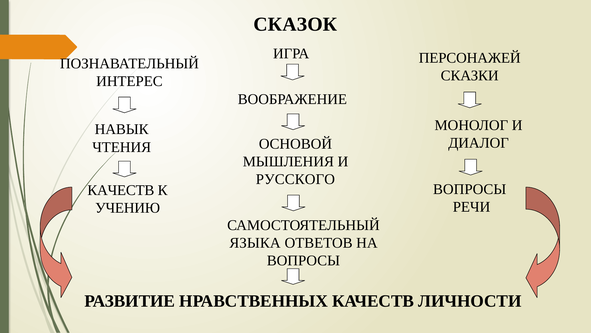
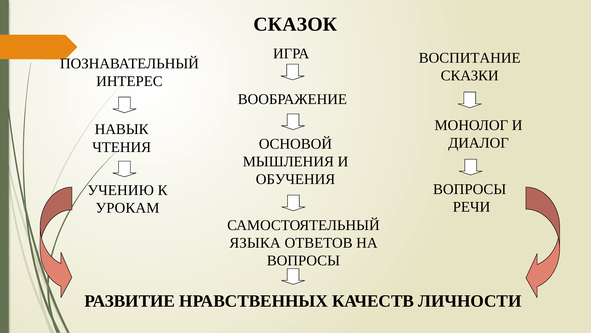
ПЕРСОНАЖЕЙ: ПЕРСОНАЖЕЙ -> ВОСПИТАНИЕ (470, 58)
РУССКОГО: РУССКОГО -> ОБУЧЕНИЯ (295, 179)
КАЧЕСТВ: КАЧЕСТВ -> УЧЕНИЮ (121, 190)
УЧЕНИЮ: УЧЕНИЮ -> УРОКАМ (128, 208)
